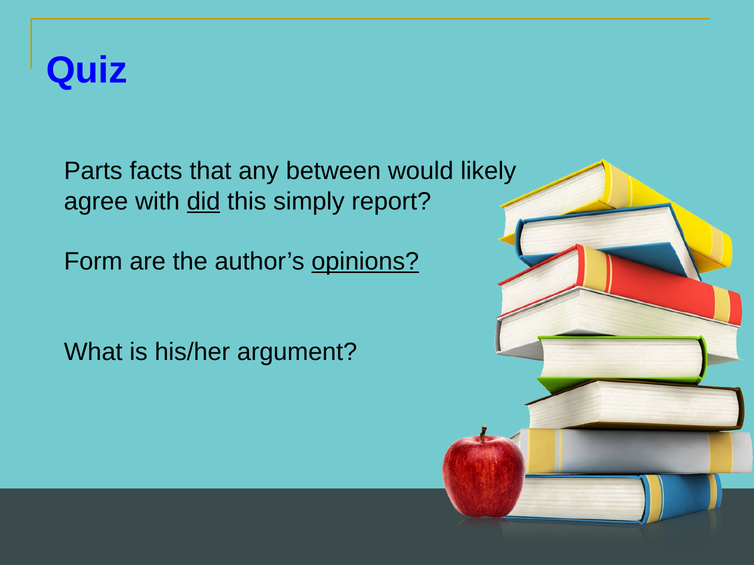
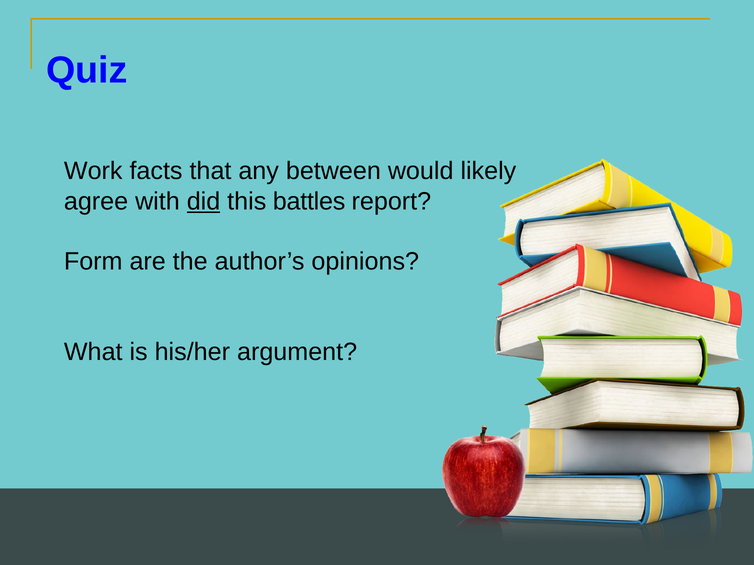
Parts: Parts -> Work (93, 171)
simply: simply -> battles (309, 201)
opinions underline: present -> none (365, 262)
